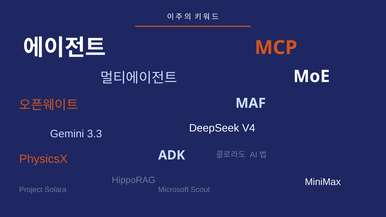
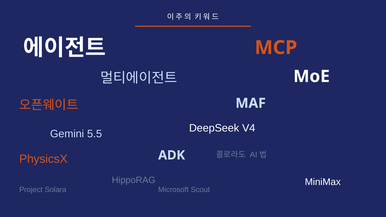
3.3: 3.3 -> 5.5 (95, 134)
